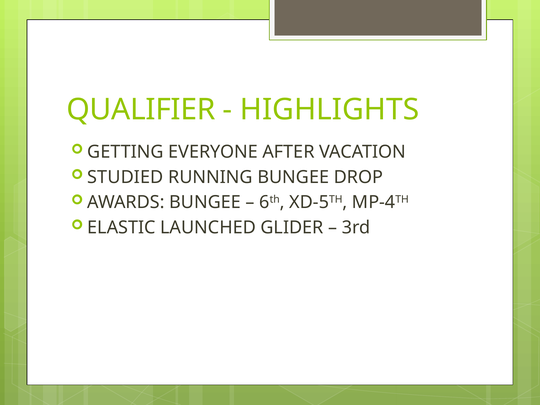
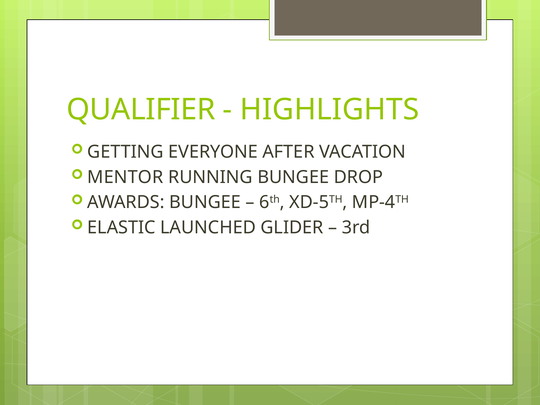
STUDIED: STUDIED -> MENTOR (125, 177)
